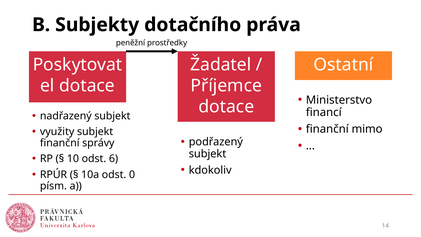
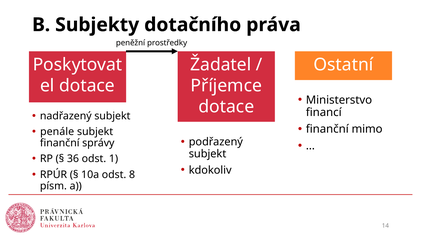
využity: využity -> penále (57, 132)
10: 10 -> 36 (73, 159)
6: 6 -> 1 (114, 159)
0: 0 -> 8 (132, 174)
